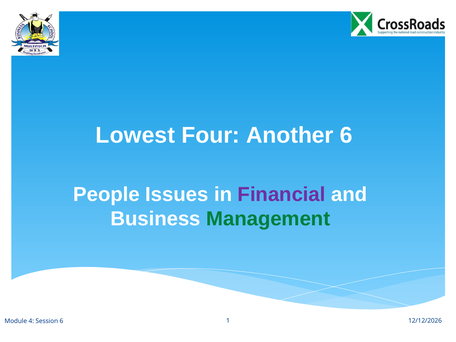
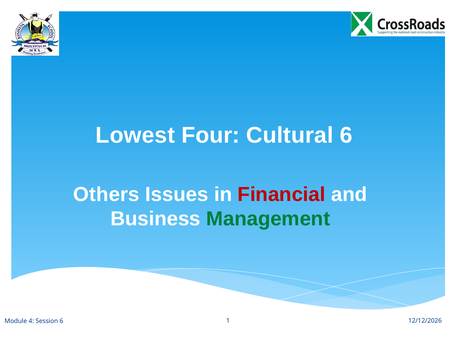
Another: Another -> Cultural (290, 135)
People: People -> Others (106, 194)
Financial colour: purple -> red (282, 194)
